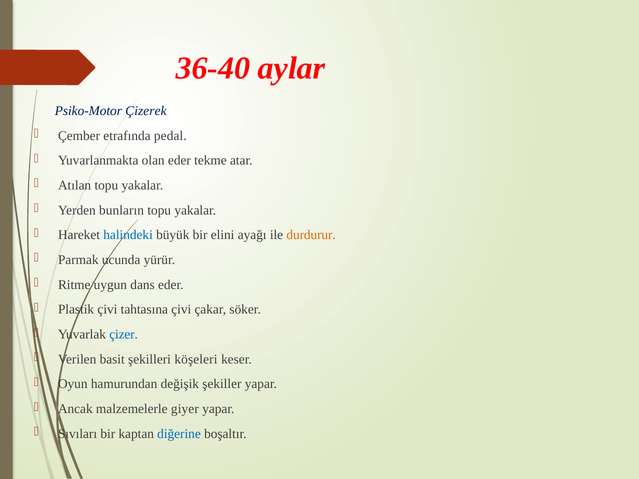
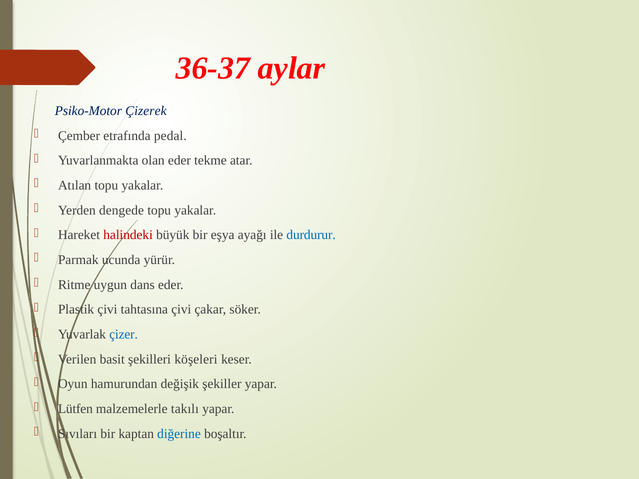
36-40: 36-40 -> 36-37 (213, 68)
bunların: bunların -> dengede (122, 210)
halindeki colour: blue -> red (128, 235)
elini: elini -> eşya (223, 235)
durdurur colour: orange -> blue (311, 235)
Ancak: Ancak -> Lütfen (75, 409)
giyer: giyer -> takılı (185, 409)
